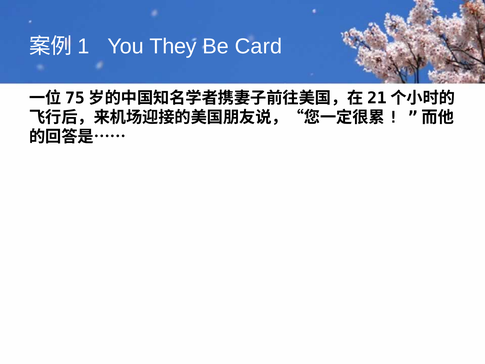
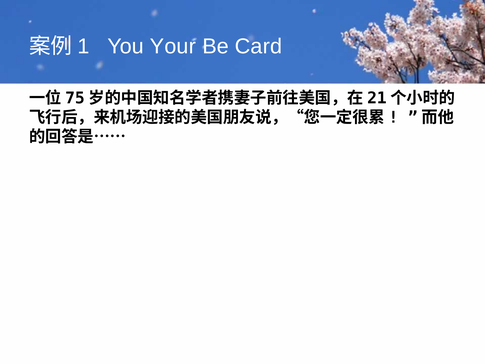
They: They -> Your (173, 46)
